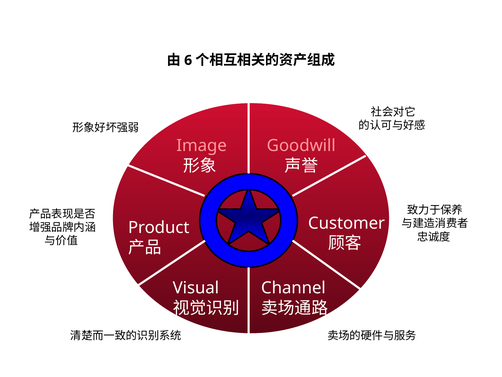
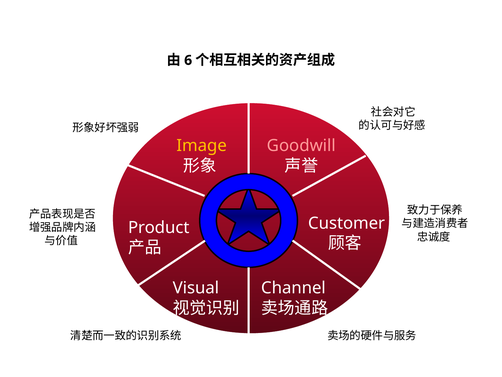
Image colour: pink -> yellow (202, 146)
